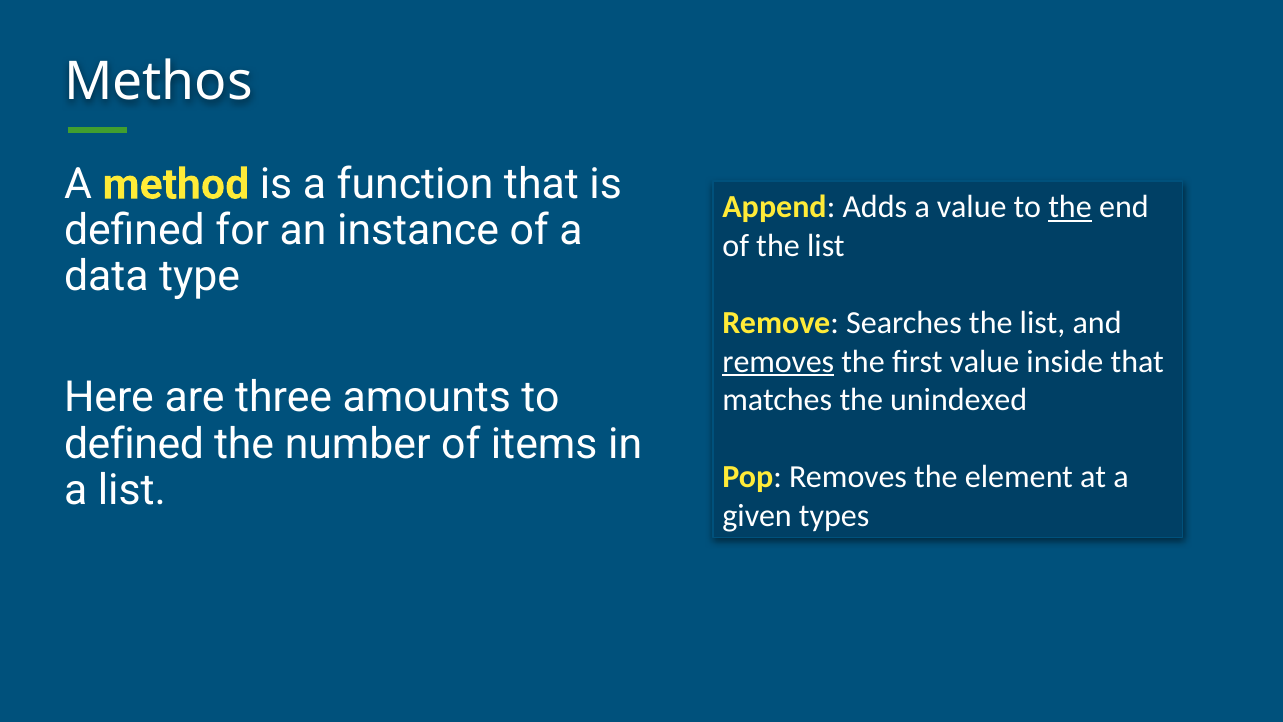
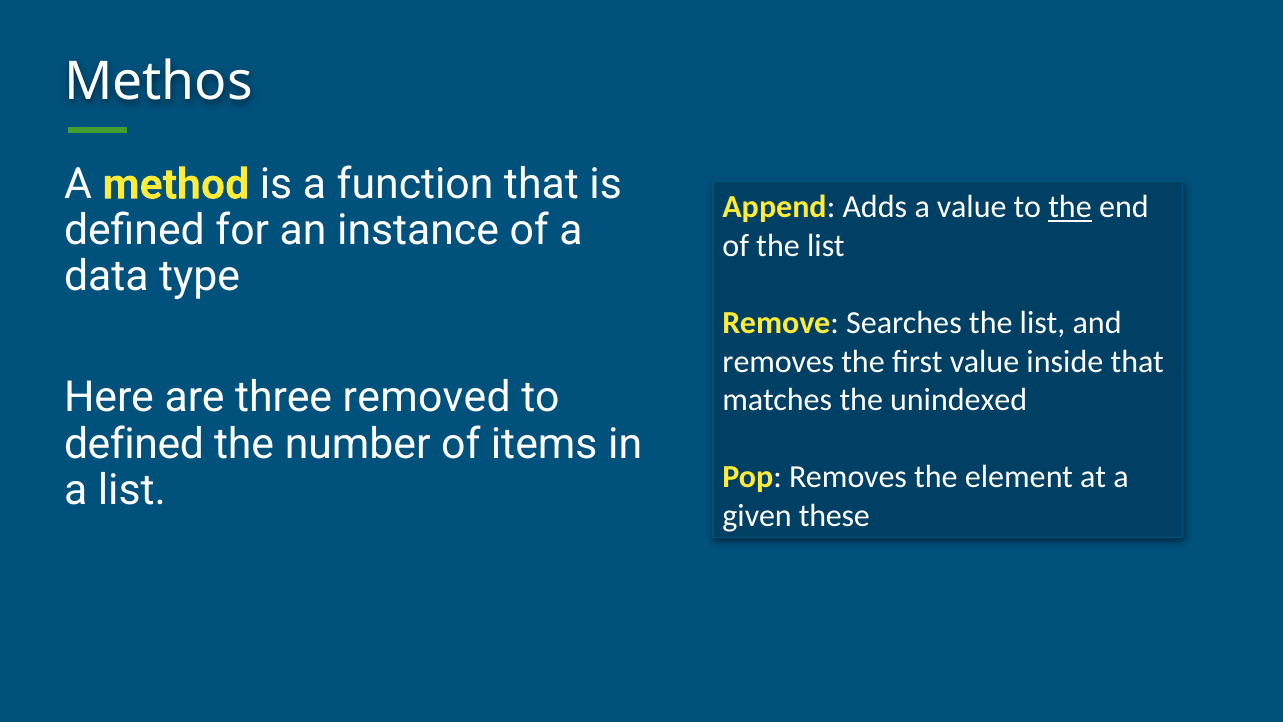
removes underline: present -> none (778, 361)
amounts: amounts -> removed (427, 398)
types: types -> these (834, 515)
